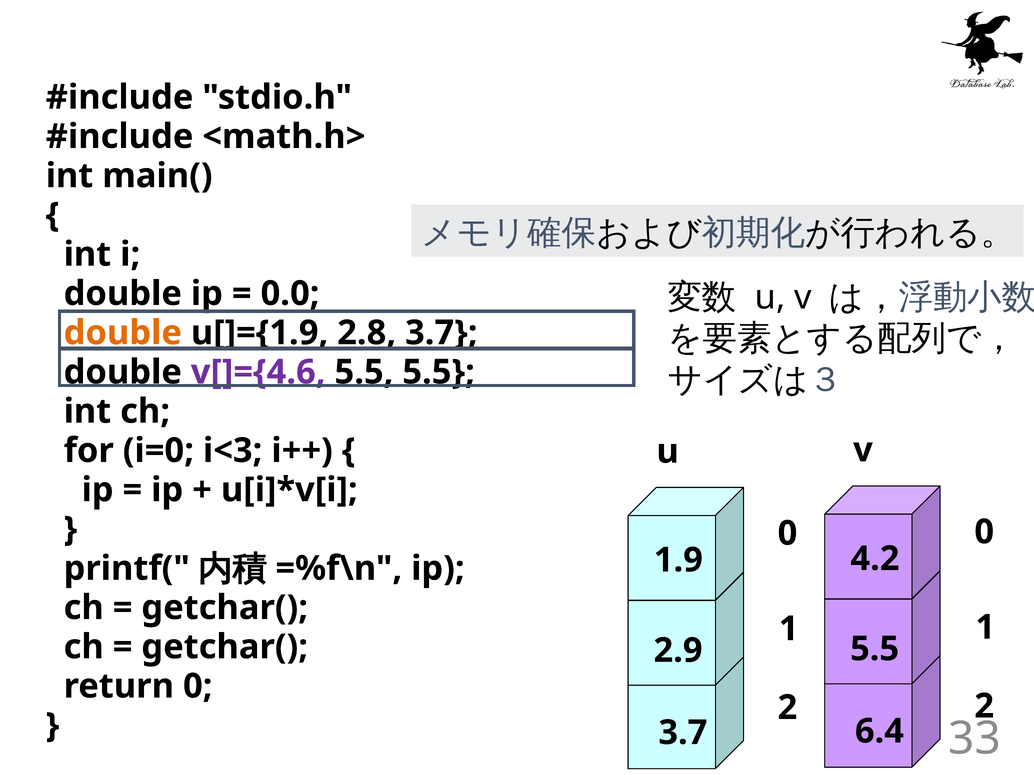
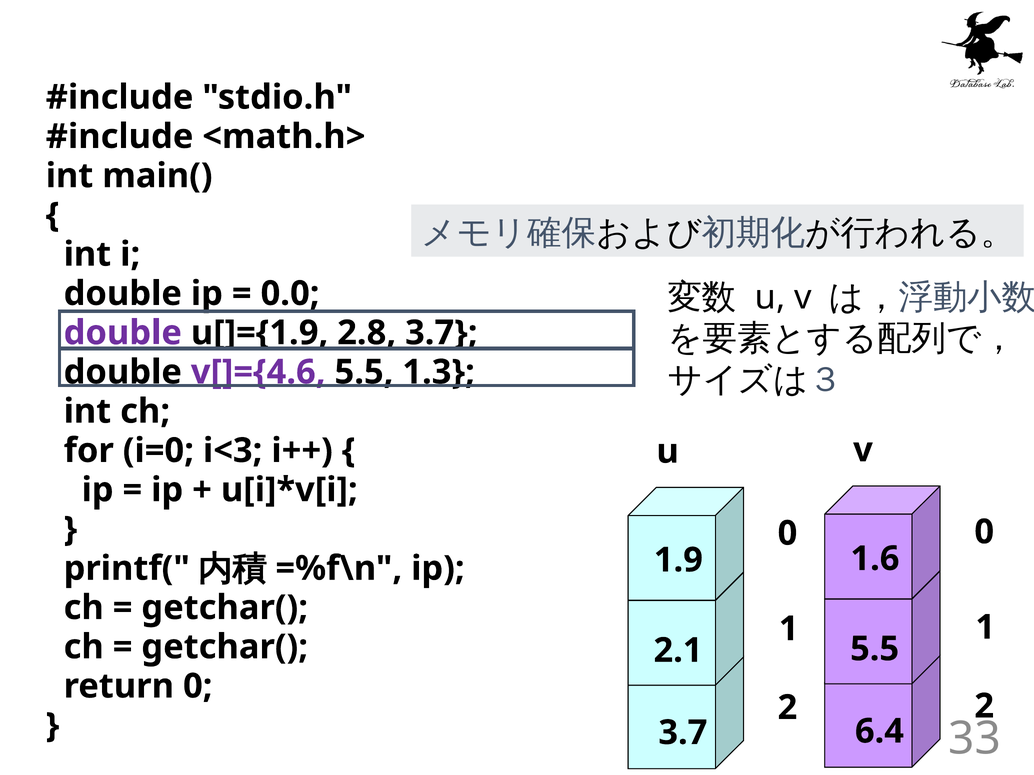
double colour: orange -> purple (123, 333)
5.5 5.5: 5.5 -> 1.3 (439, 372)
4.2: 4.2 -> 1.6 (875, 559)
2.9: 2.9 -> 2.1 (678, 651)
